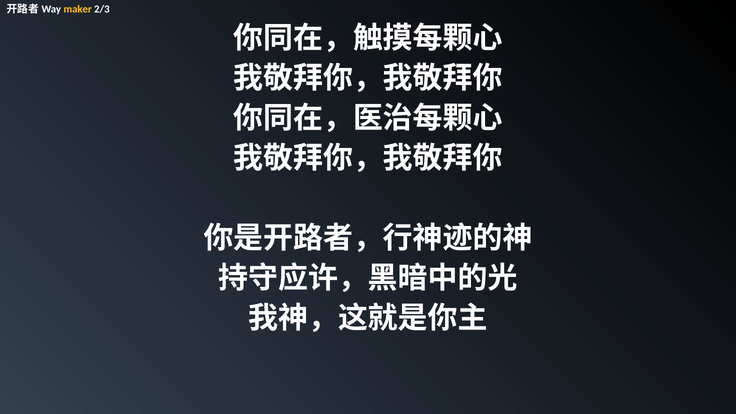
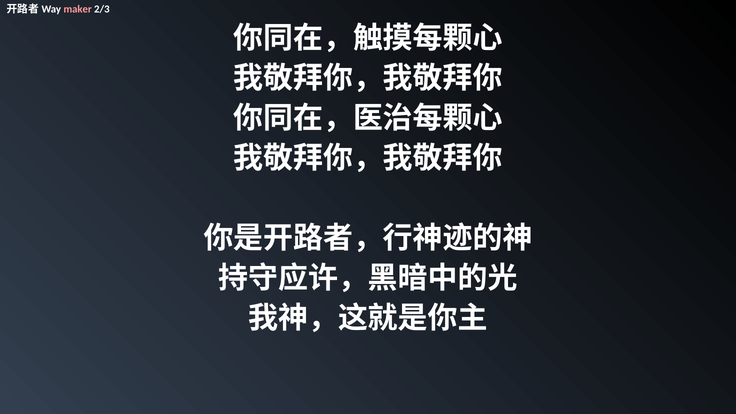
maker colour: yellow -> pink (78, 9)
